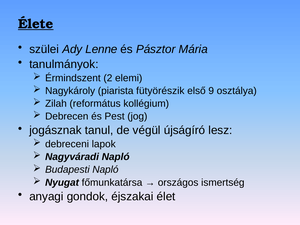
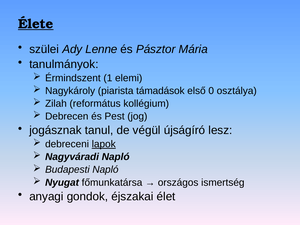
2: 2 -> 1 (108, 78)
fütyörészik: fütyörészik -> támadások (160, 91)
9: 9 -> 0 (211, 91)
lapok underline: none -> present (104, 144)
